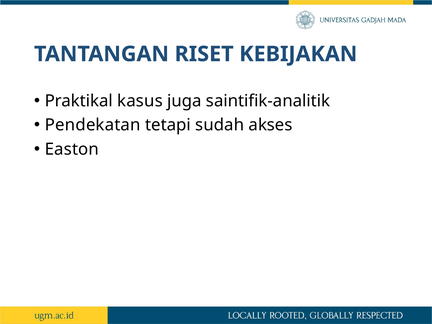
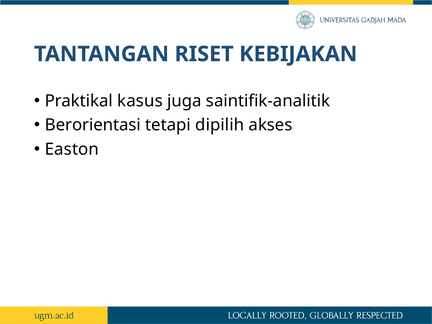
Pendekatan: Pendekatan -> Berorientasi (93, 125)
sudah: sudah -> dipilih (220, 125)
